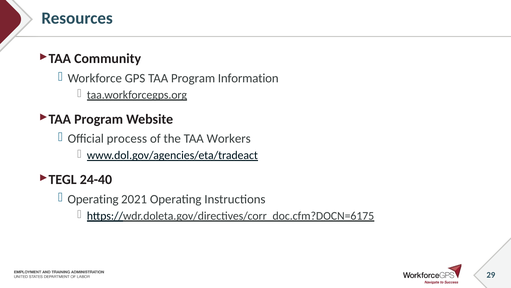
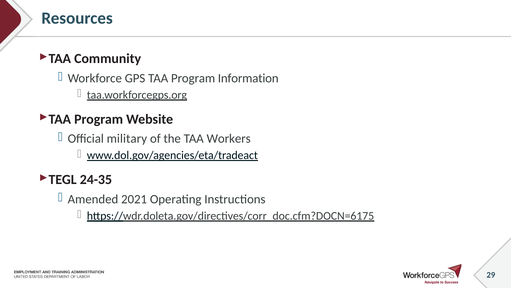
process: process -> military (127, 138)
24-40: 24-40 -> 24-35 (96, 179)
Operating: Operating -> Amended (93, 199)
